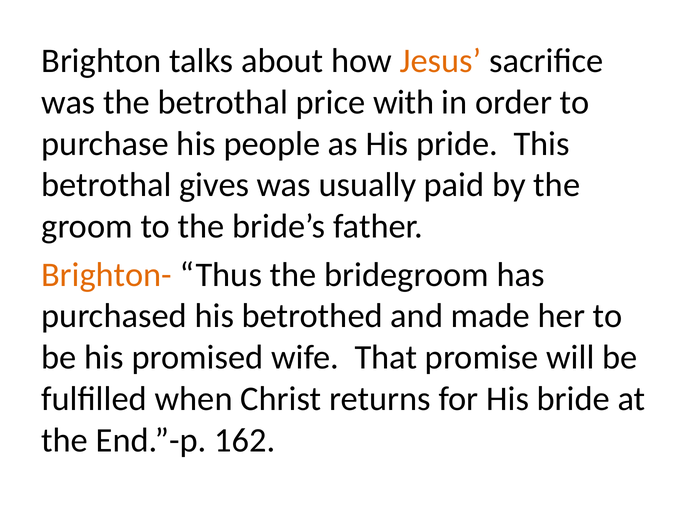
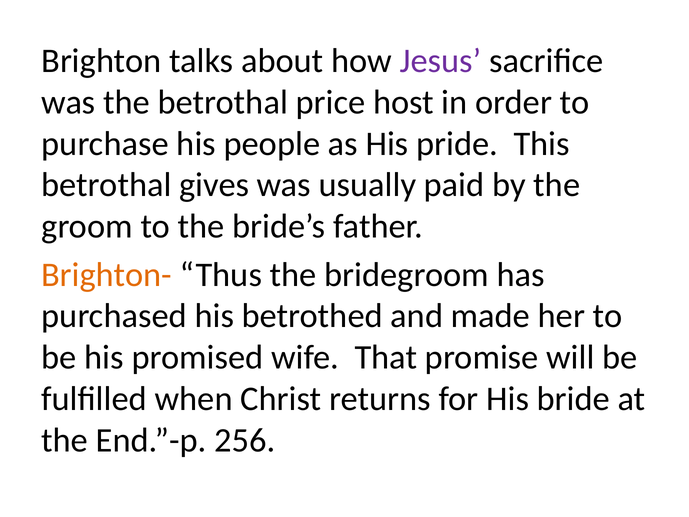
Jesus colour: orange -> purple (441, 61)
with: with -> host (403, 102)
162: 162 -> 256 (245, 440)
